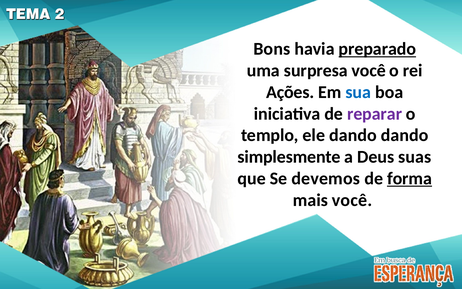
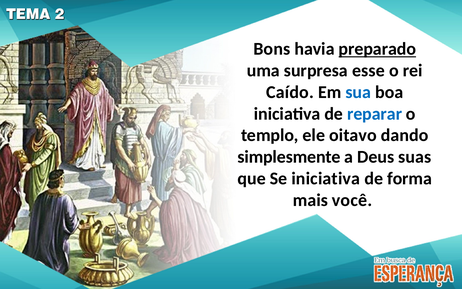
surpresa você: você -> esse (368, 71)
Ações: Ações -> Caído (290, 92)
reparar colour: purple -> blue (375, 114)
ele dando: dando -> oitavo (353, 135)
Se devemos: devemos -> iniciativa (326, 178)
forma underline: present -> none (410, 178)
